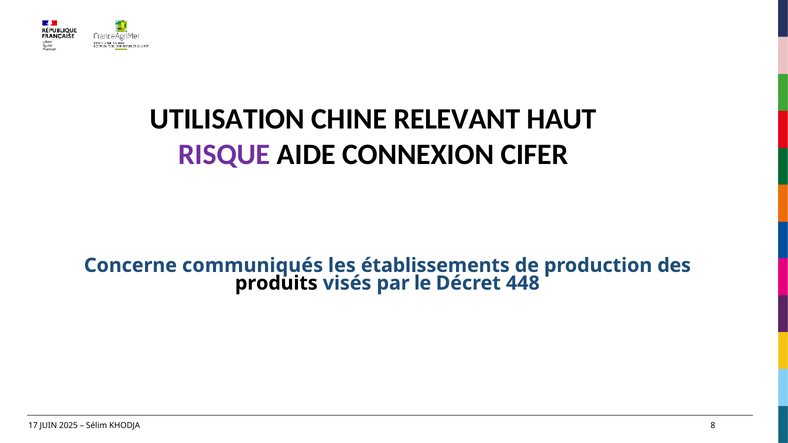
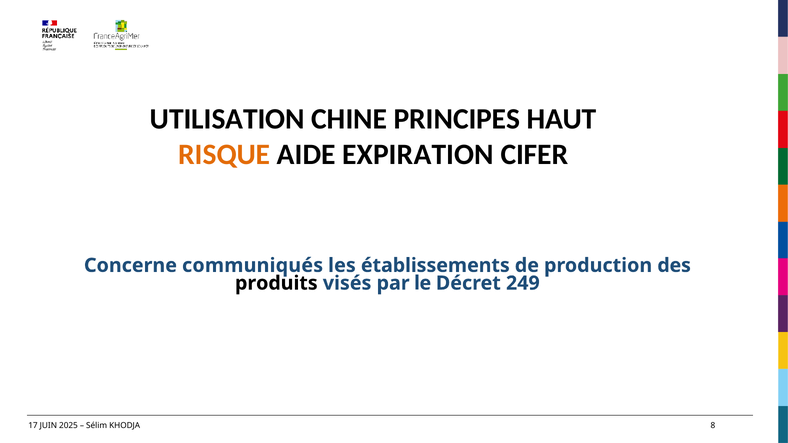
RELEVANT: RELEVANT -> PRINCIPES (457, 119)
RISQUE colour: purple -> orange (224, 155)
CONNEXION: CONNEXION -> EXPIRATION (418, 155)
448: 448 -> 249 (523, 283)
